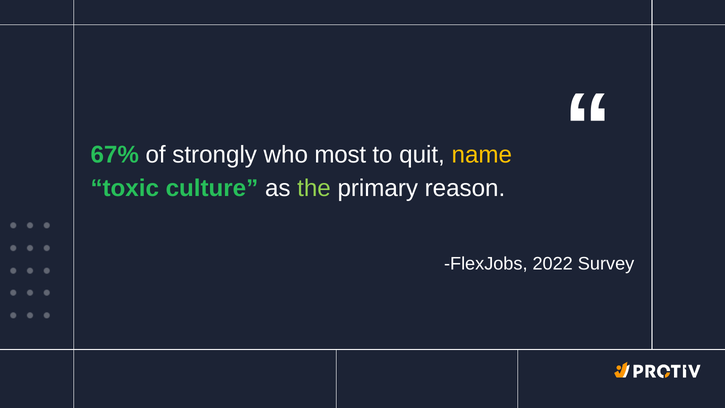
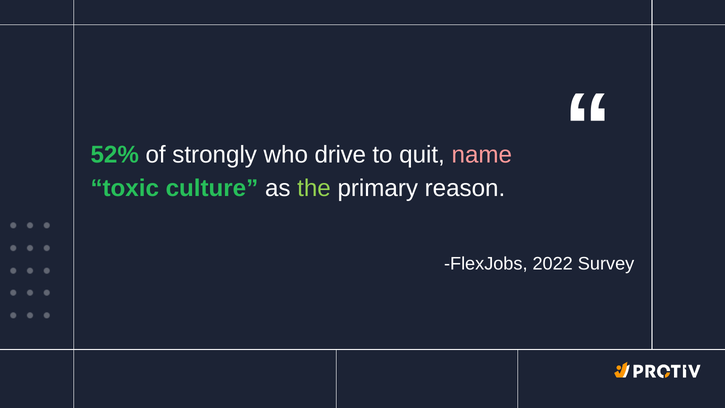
67%: 67% -> 52% (115, 155)
most: most -> drive (340, 155)
name colour: yellow -> pink (482, 155)
